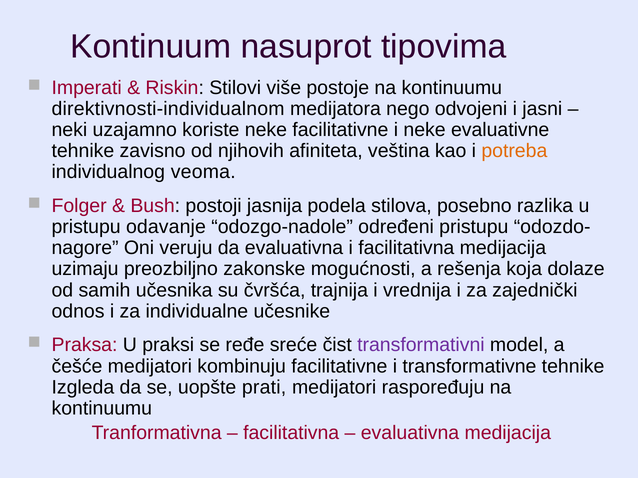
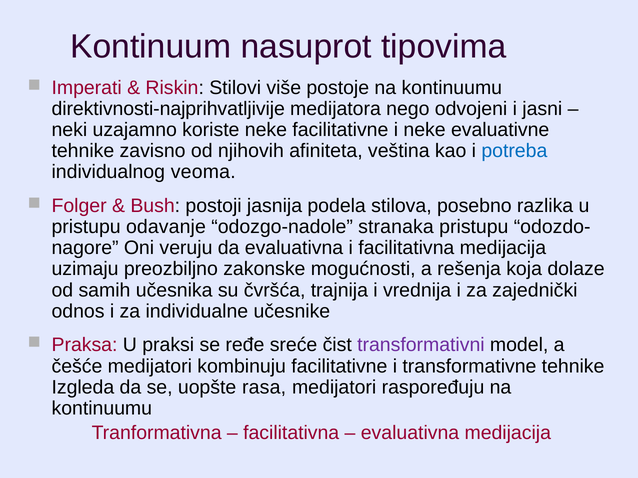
direktivnosti-individualnom: direktivnosti-individualnom -> direktivnosti-najprihvatljivije (168, 109)
potreba colour: orange -> blue (514, 151)
određeni: određeni -> stranaka (396, 227)
prati: prati -> rasa (264, 388)
